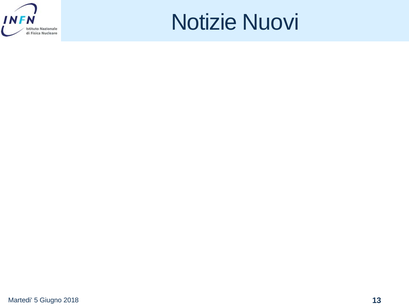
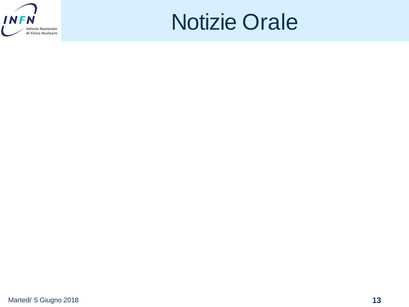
Nuovi: Nuovi -> Orale (270, 22)
